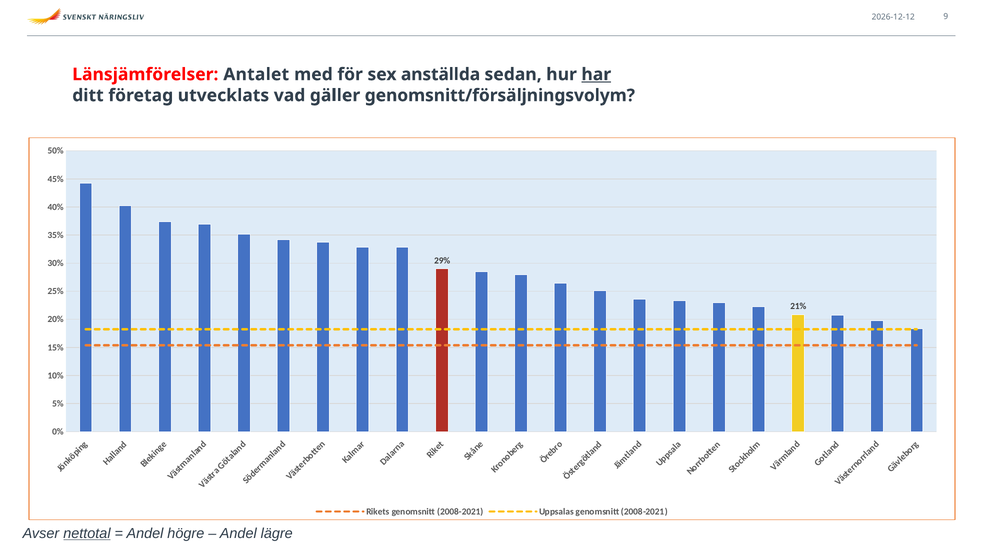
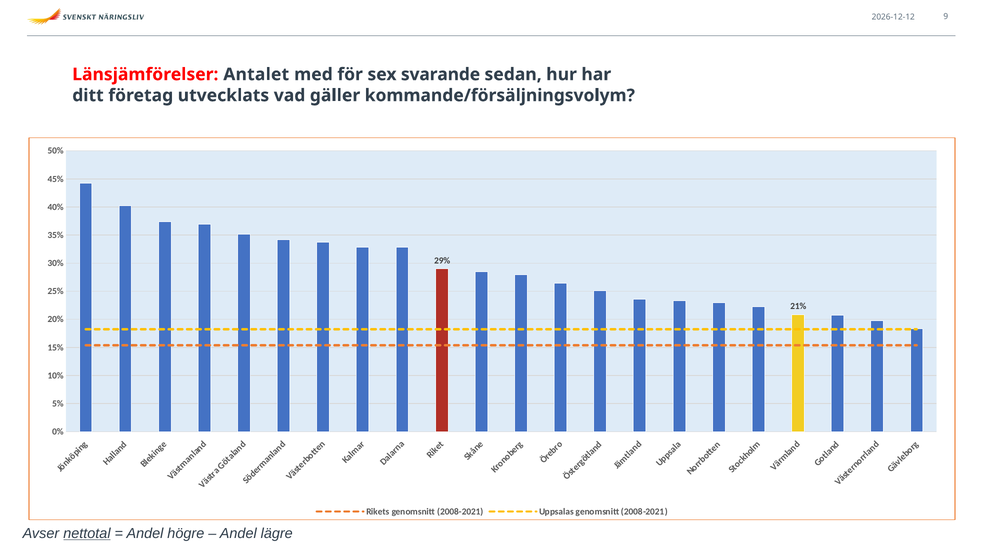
anställda: anställda -> svarande (441, 74)
har underline: present -> none (596, 74)
genomsnitt/försäljningsvolym: genomsnitt/försäljningsvolym -> kommande/försäljningsvolym (500, 95)
